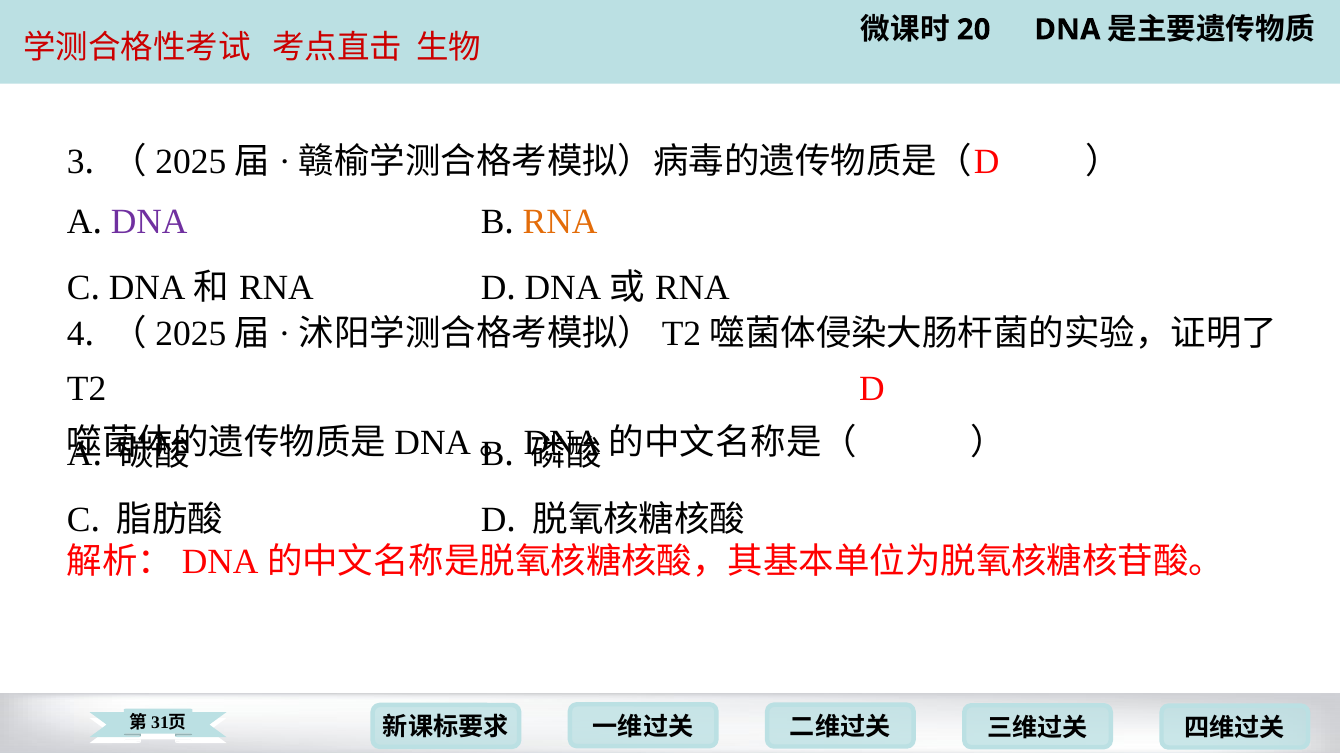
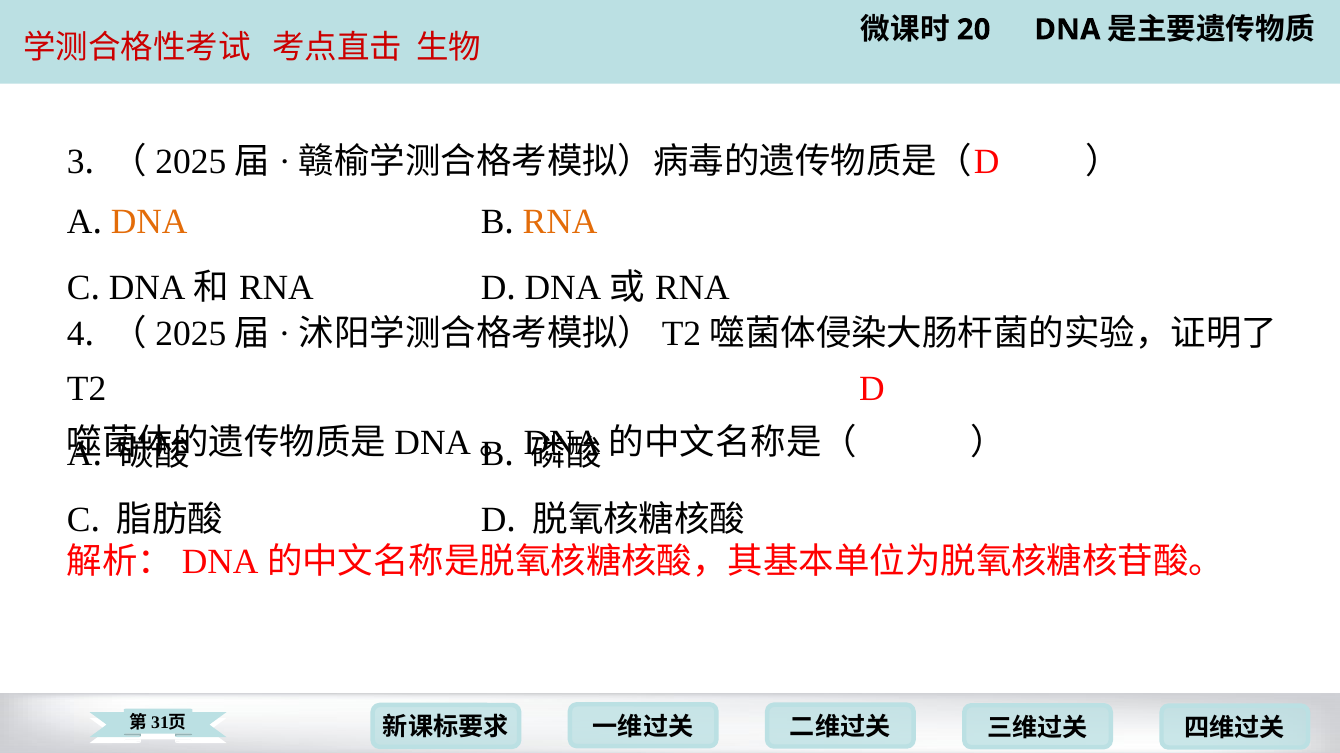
DNA colour: purple -> orange (149, 222)
